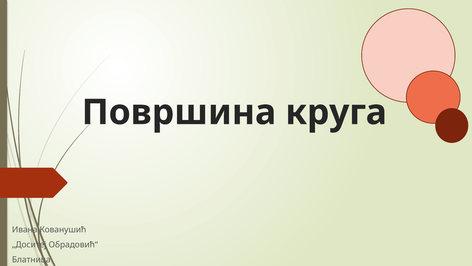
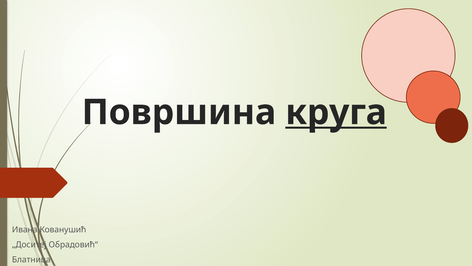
круга underline: none -> present (336, 112)
